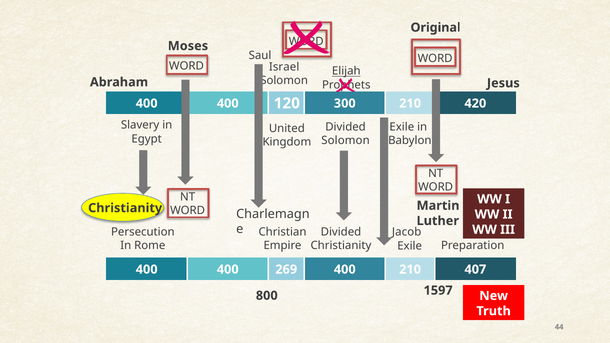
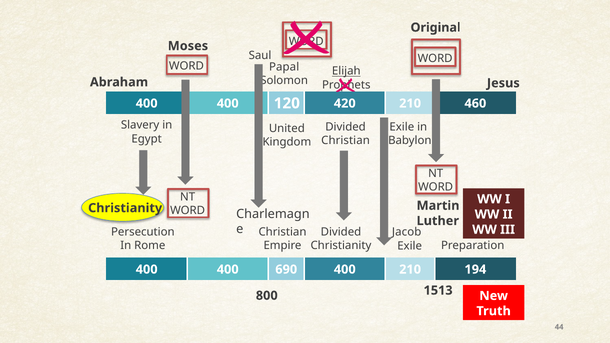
Israel: Israel -> Papal (284, 67)
300: 300 -> 420 (345, 103)
420: 420 -> 460 (475, 103)
Solomon: Solomon -> Christian (346, 141)
269: 269 -> 690 (286, 270)
407: 407 -> 194 (475, 270)
1597: 1597 -> 1513 (438, 291)
